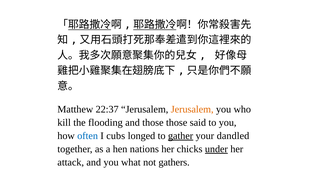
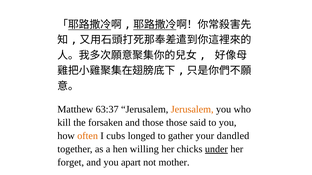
22:37: 22:37 -> 63:37 (107, 110)
flooding: flooding -> forsaken (105, 123)
often colour: blue -> orange (88, 136)
gather underline: present -> none (181, 136)
nations: nations -> willing (144, 149)
attack: attack -> forget (71, 163)
what: what -> apart (131, 163)
gathers: gathers -> mother (174, 163)
